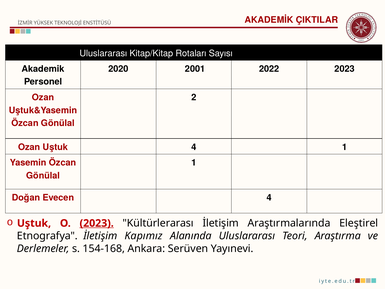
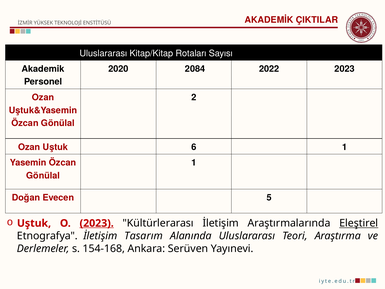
2001: 2001 -> 2084 (195, 69)
Uştuk 4: 4 -> 6 (194, 147)
Evecen 4: 4 -> 5 (269, 197)
Eleştirel underline: none -> present (359, 223)
Kapımız: Kapımız -> Tasarım (144, 236)
